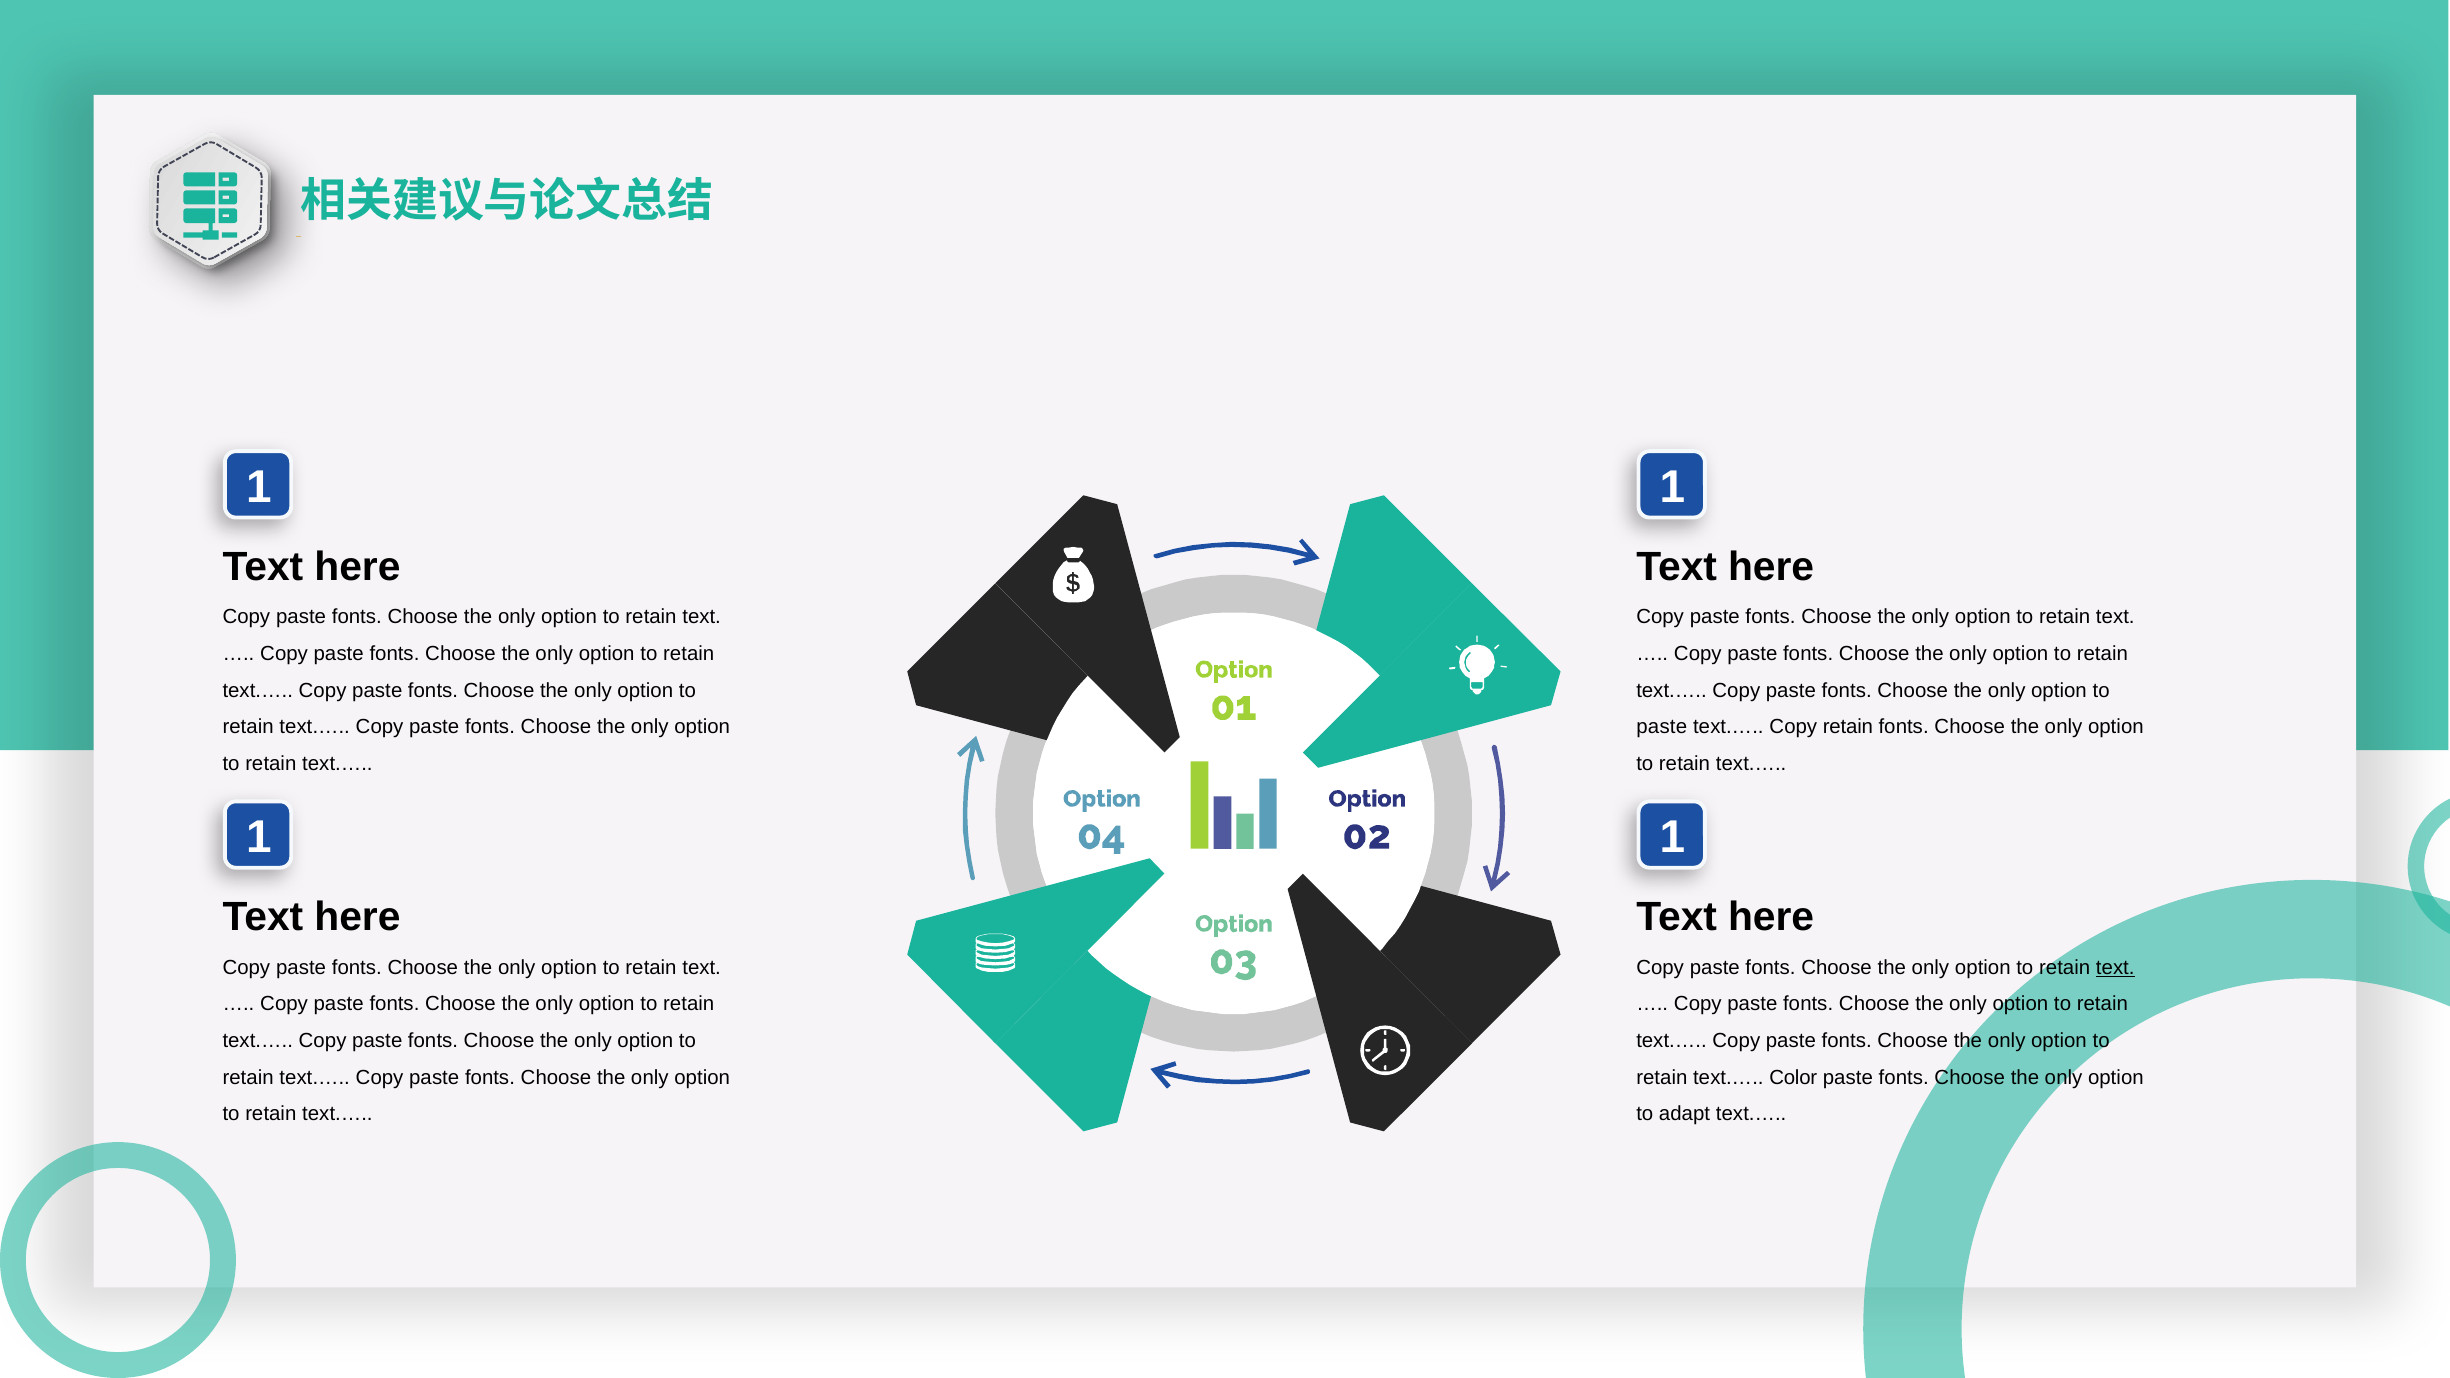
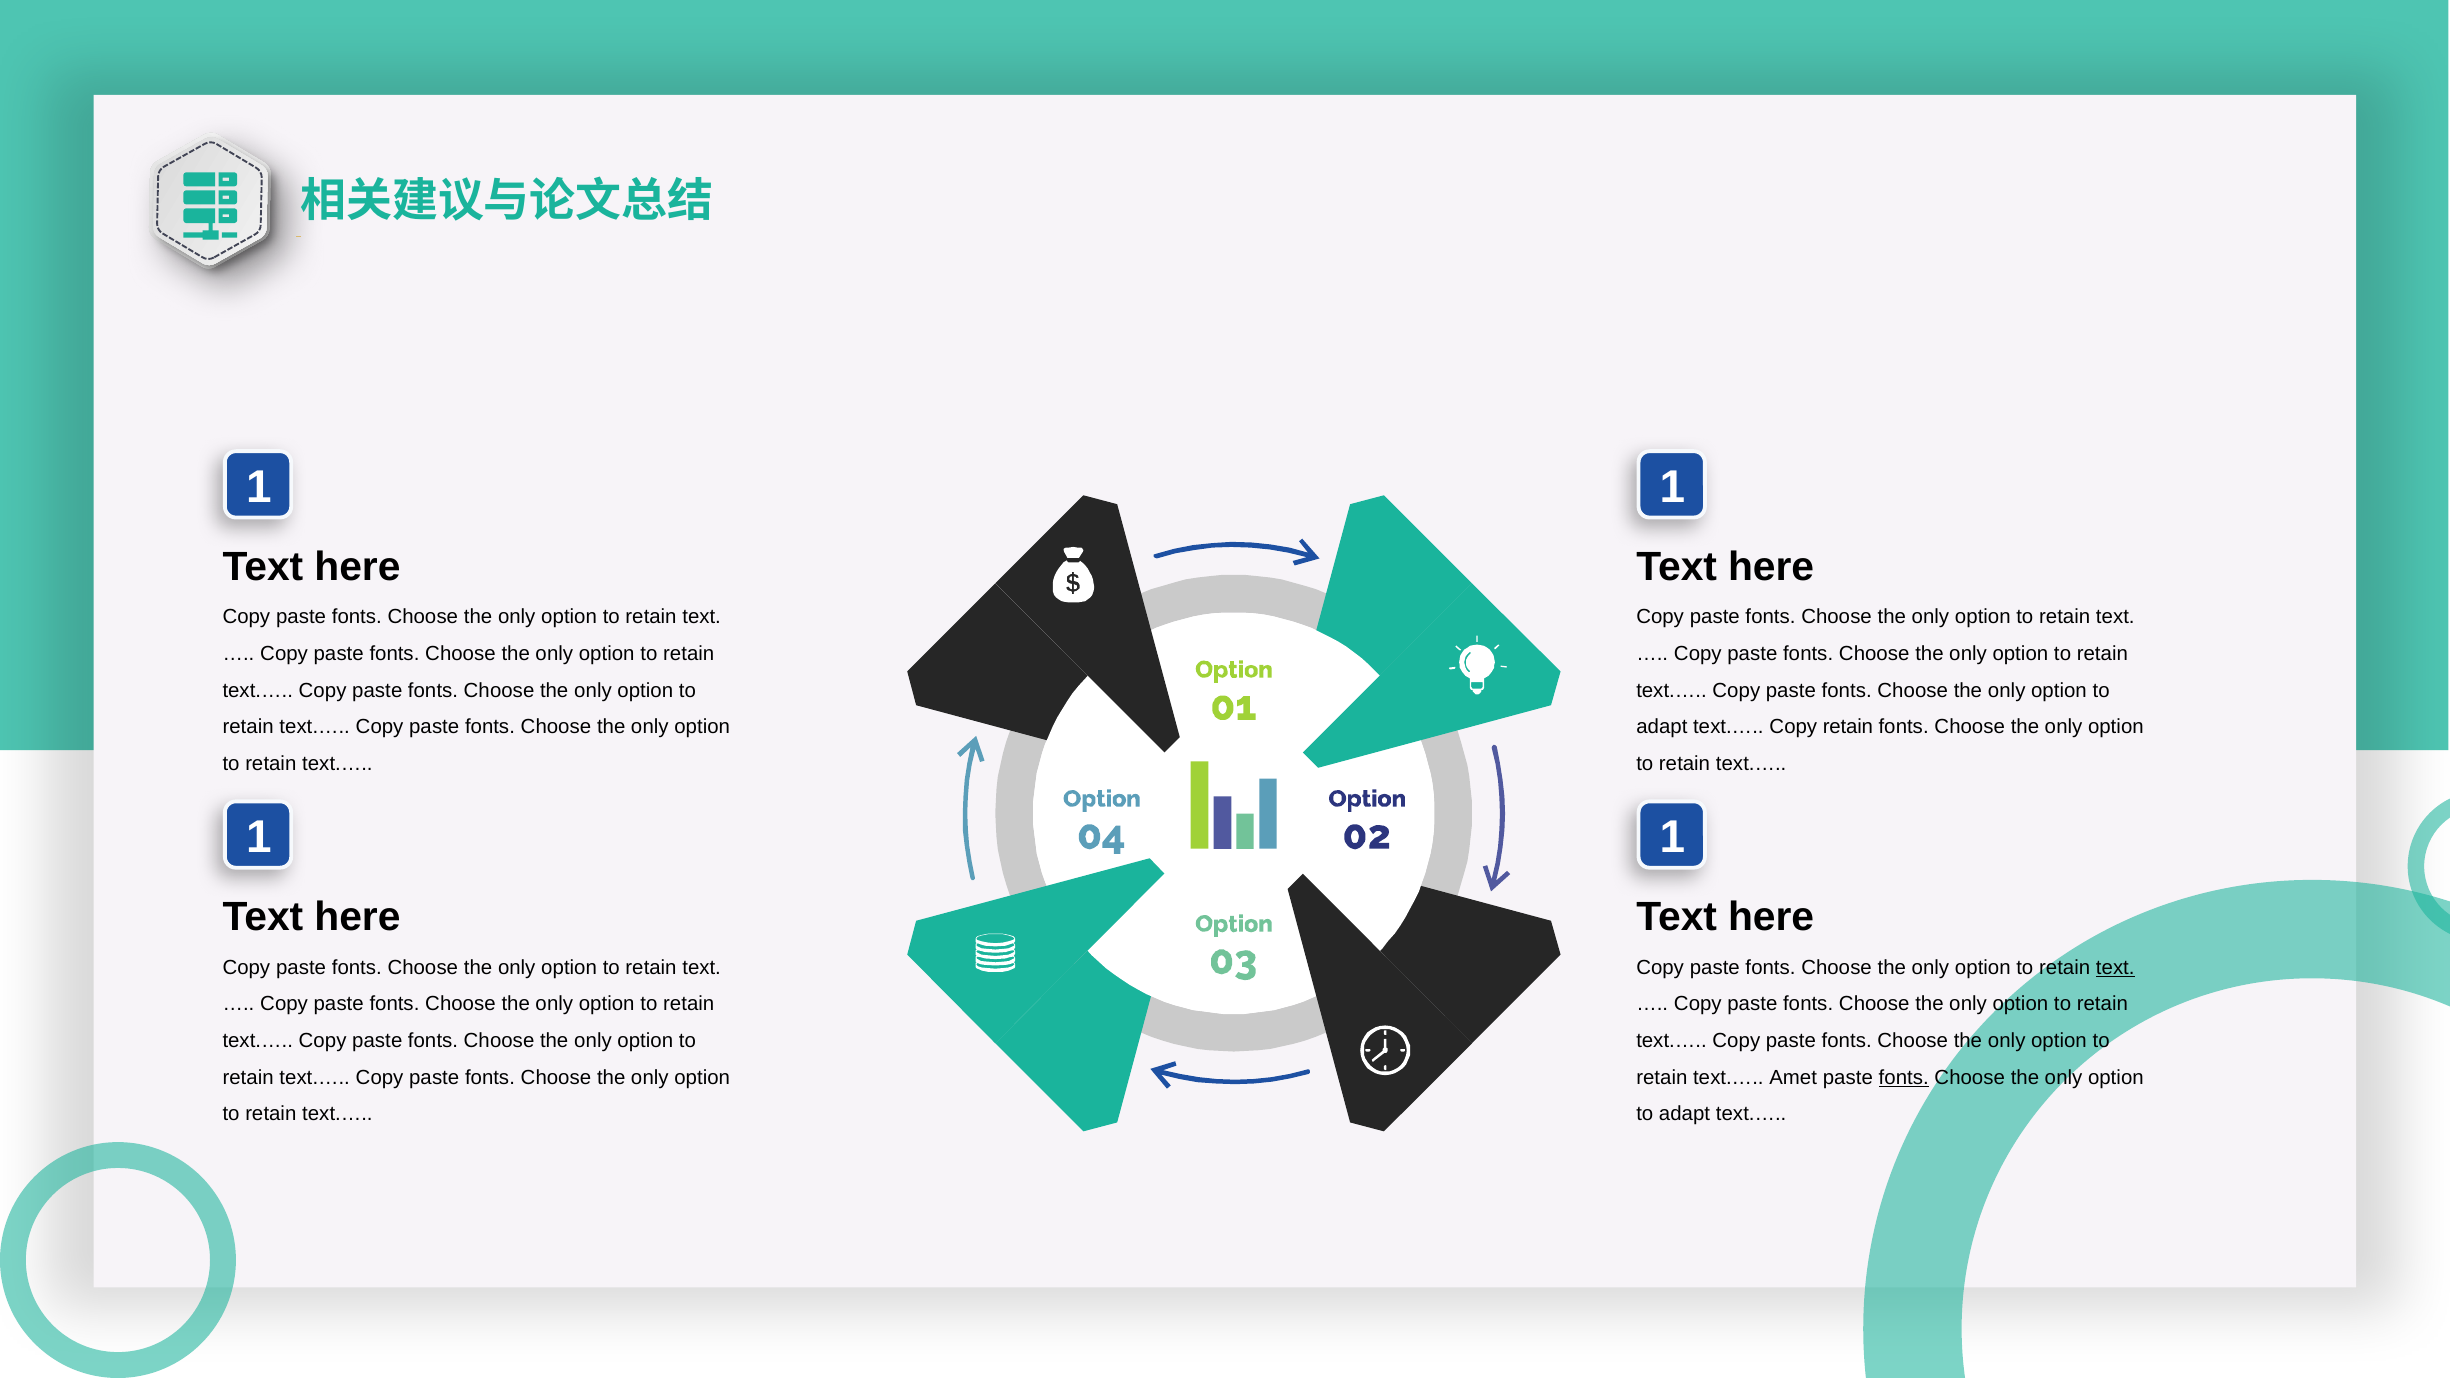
paste: paste -> adapt (1662, 727)
Color: Color -> Amet (1793, 1078)
fonts underline: none -> present (1904, 1078)
